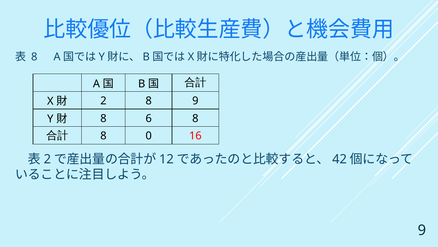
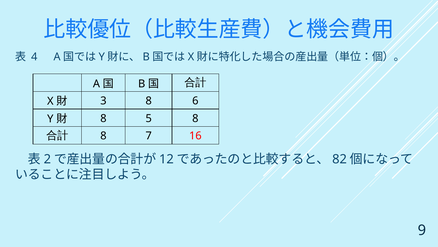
8: 8 -> 4 (34, 57)
2: 2 -> 3 (103, 101)
8 9: 9 -> 6 (195, 101)
6: 6 -> 5 (149, 118)
0: 0 -> 7 (149, 136)
42: 42 -> 82 (340, 159)
